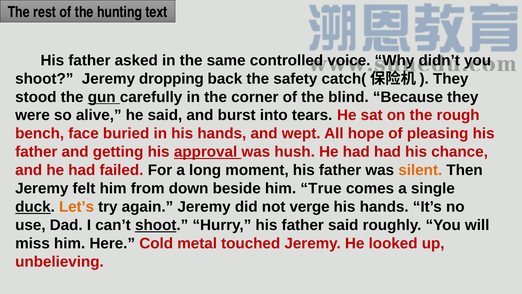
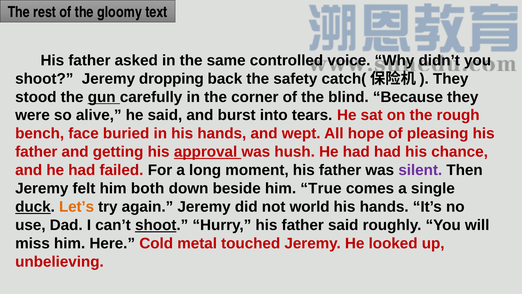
hunting: hunting -> gloomy (119, 12)
silent colour: orange -> purple (420, 170)
from: from -> both (148, 188)
verge: verge -> world (310, 207)
